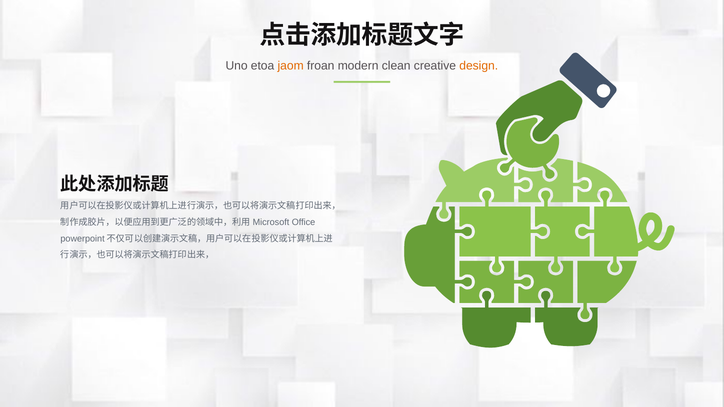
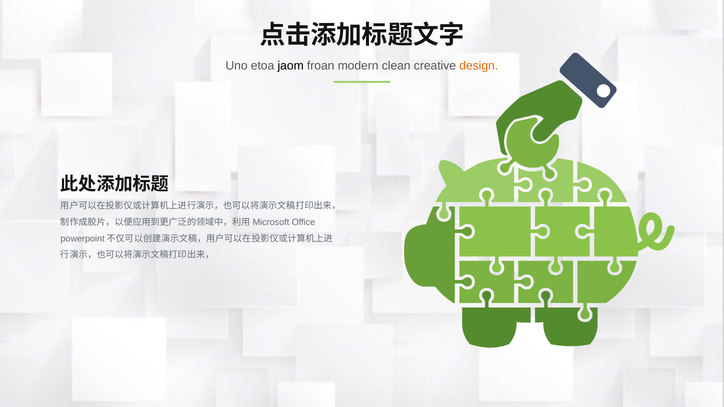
jaom colour: orange -> black (291, 66)
